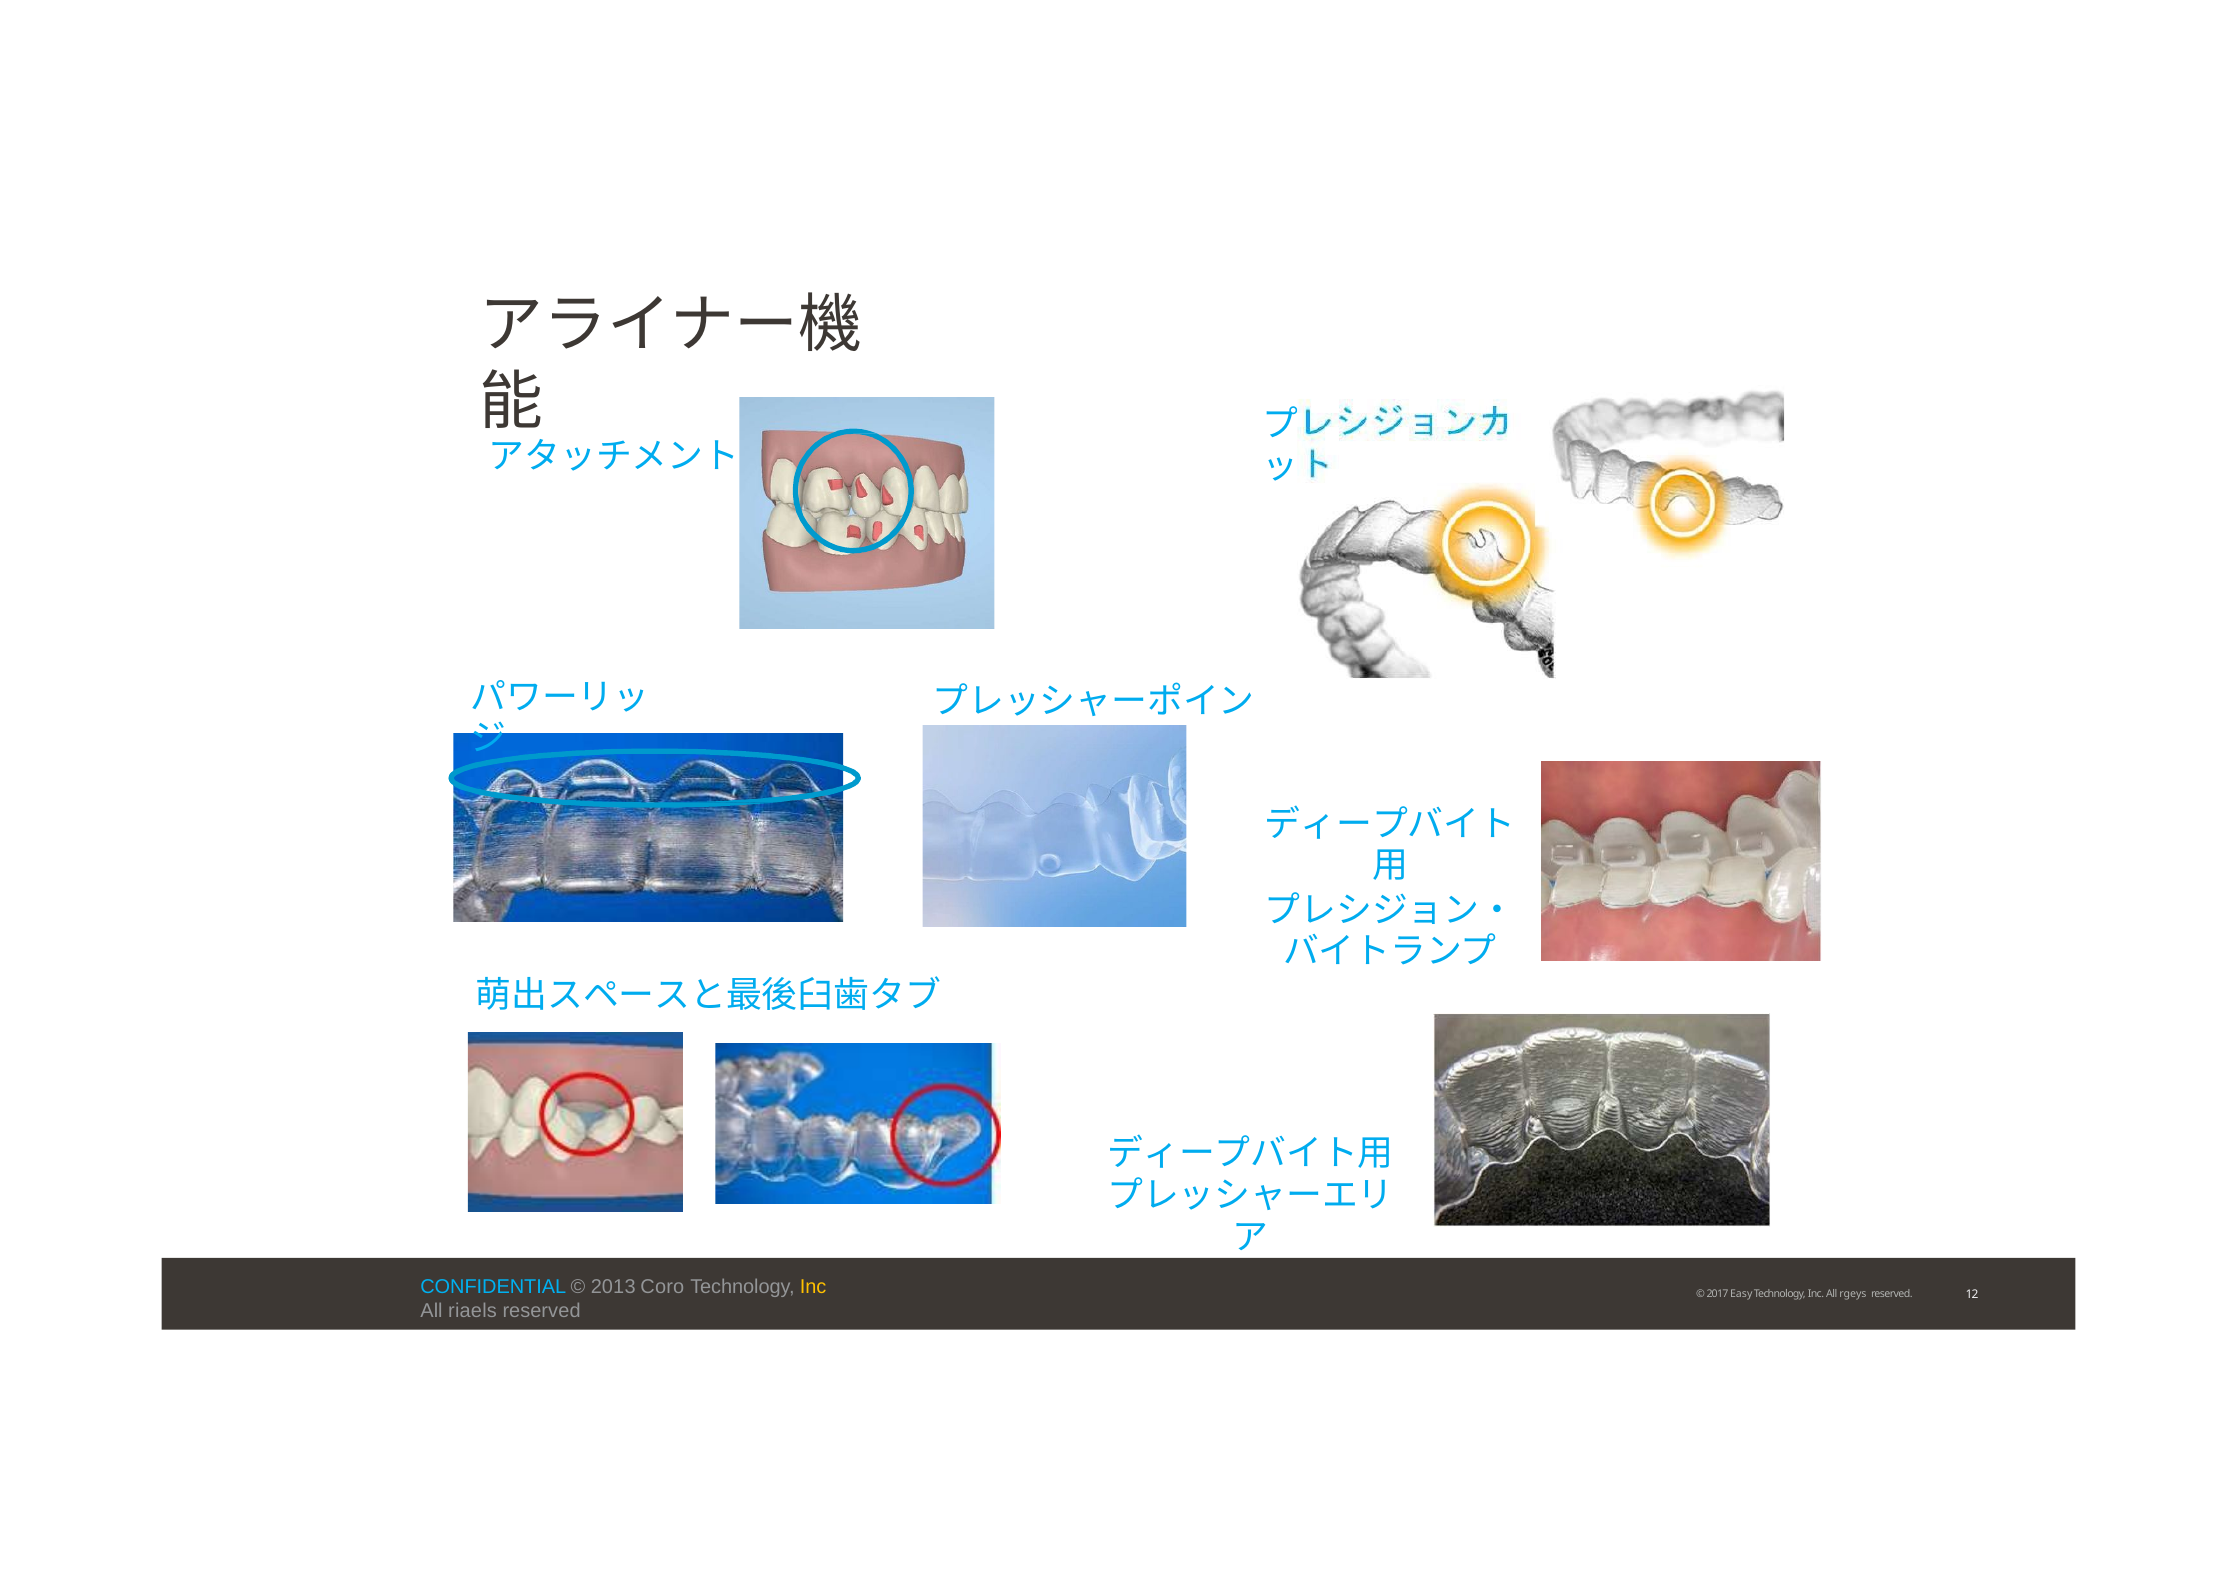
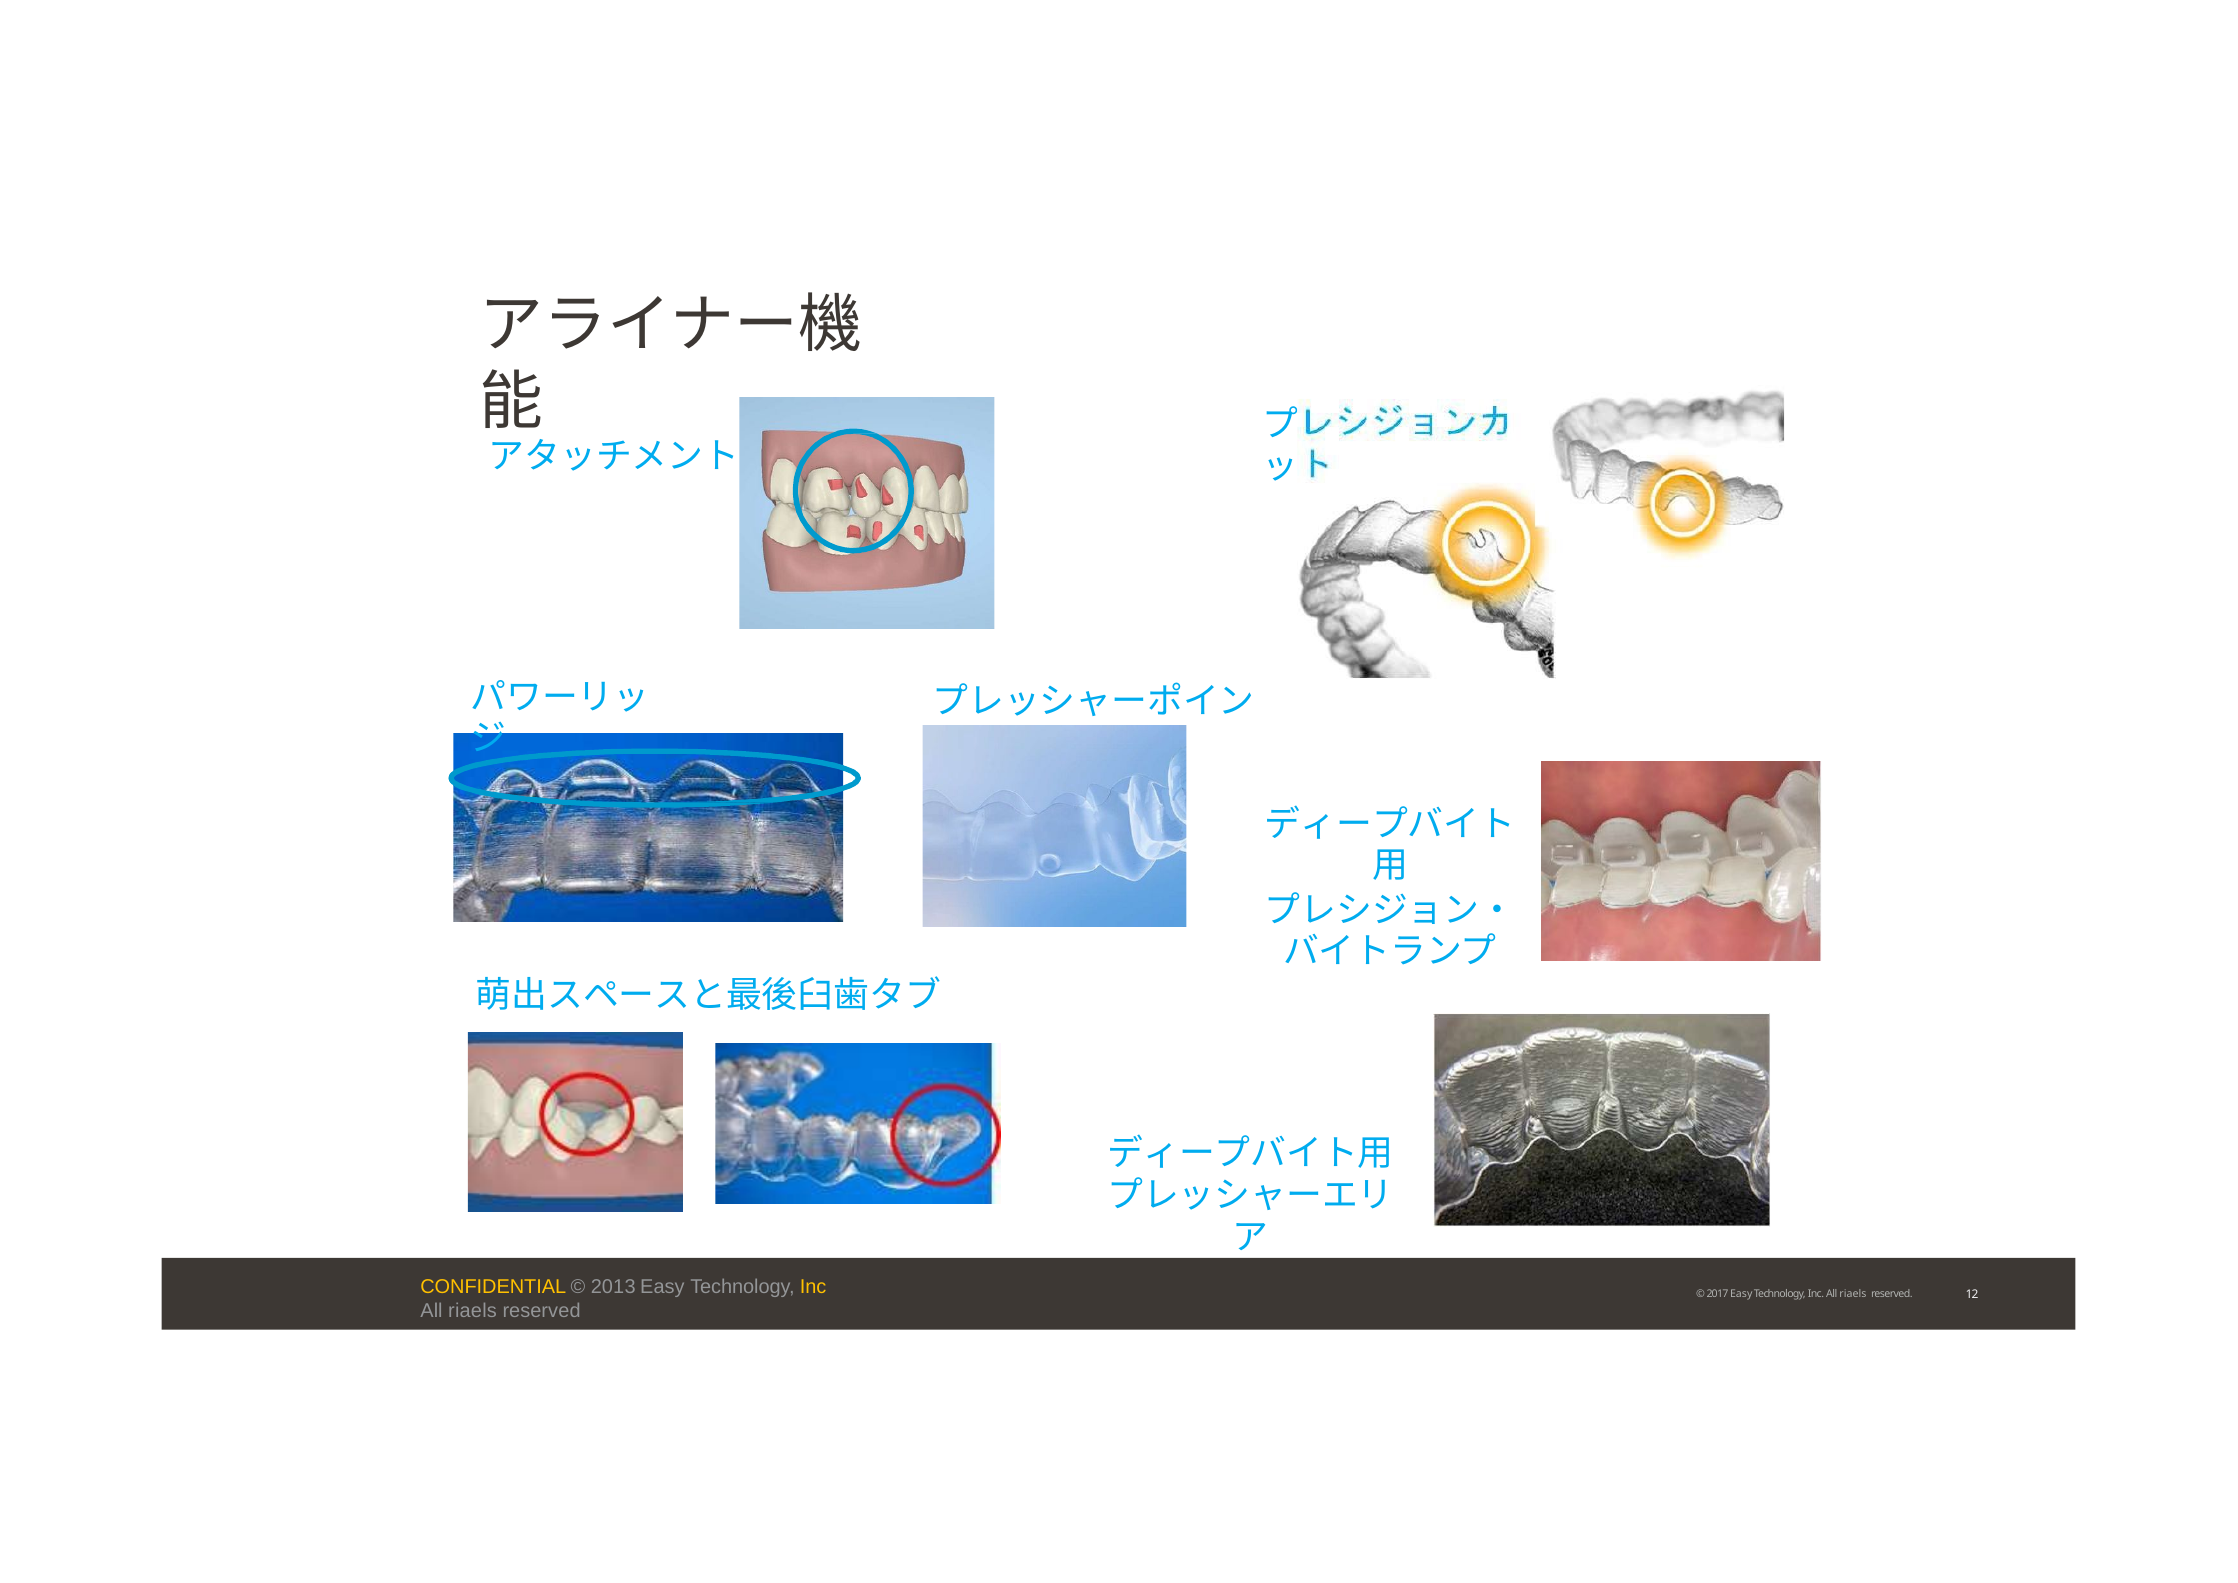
CONFIDENTIAL colour: light blue -> yellow (493, 1286)
2013 Coro: Coro -> Easy (662, 1286)
rgeys: rgeys -> riaels (1853, 1294)
